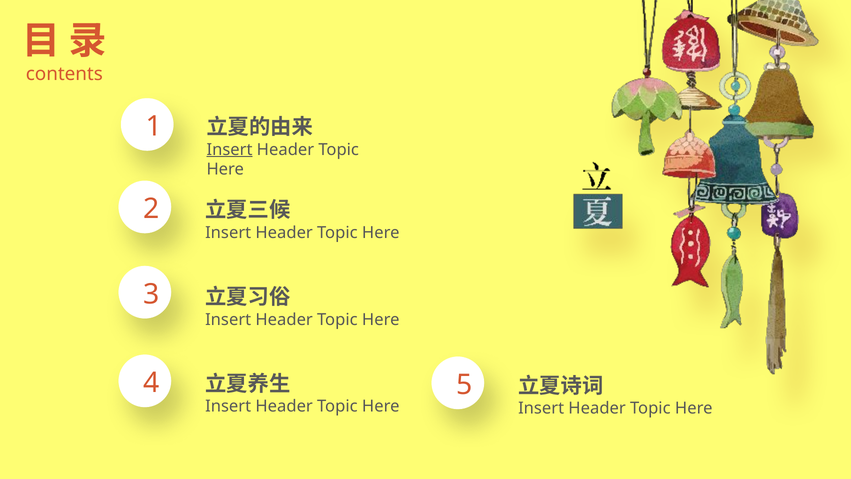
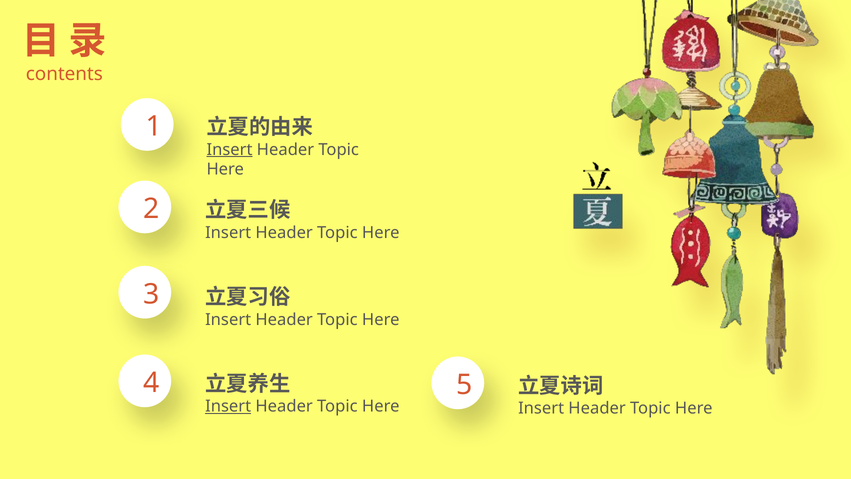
Insert underline: none -> present (228, 406)
